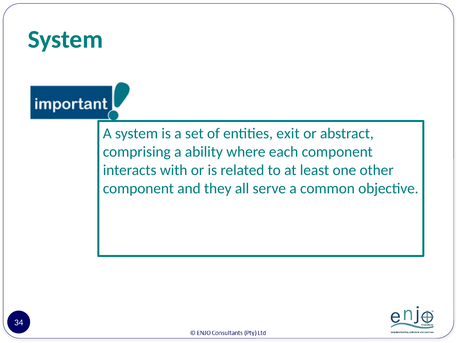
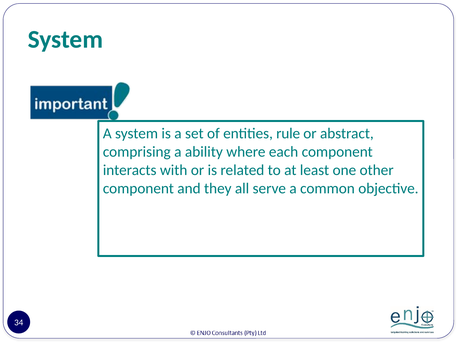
exit: exit -> rule (288, 133)
